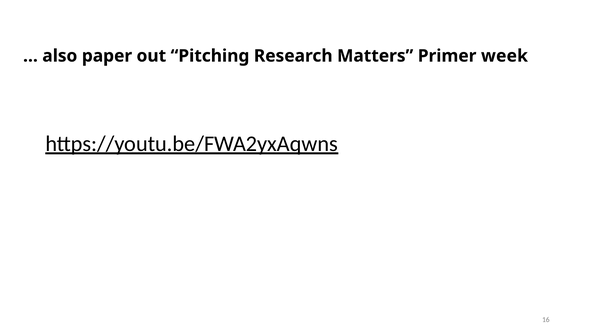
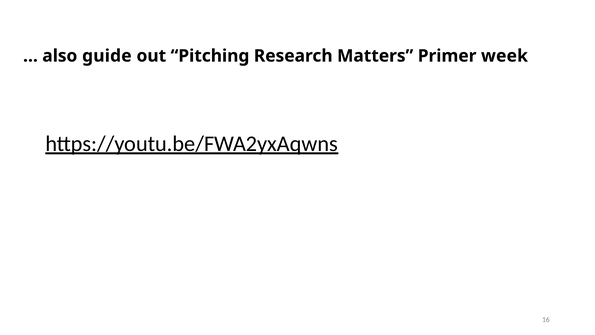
paper: paper -> guide (107, 56)
